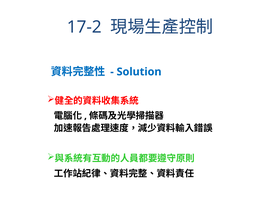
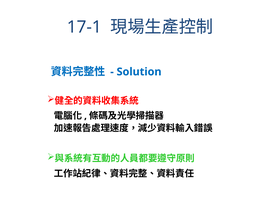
17-2: 17-2 -> 17-1 (84, 27)
